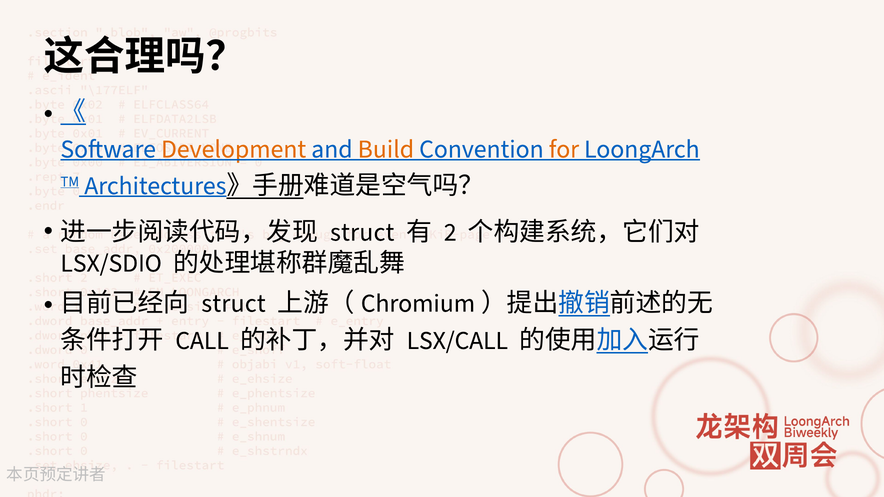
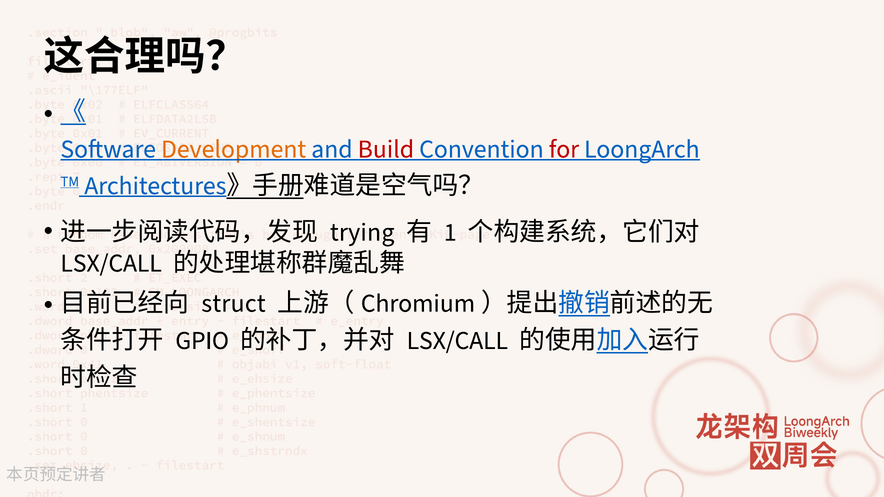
Build colour: orange -> red (386, 149)
for colour: orange -> red (564, 149)
struct: struct -> trying (362, 232)
2: 2 -> 1 (450, 232)
LSX/SDIO: LSX/SDIO -> LSX/CALL (111, 263)
CALL: CALL -> GPIO (202, 341)
